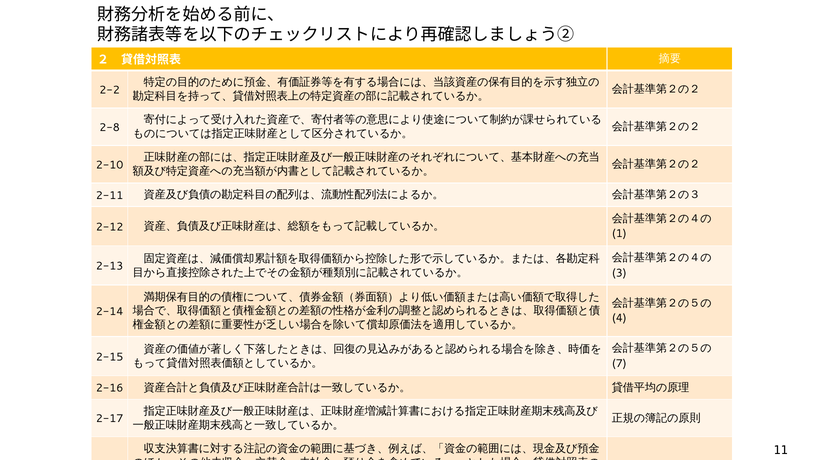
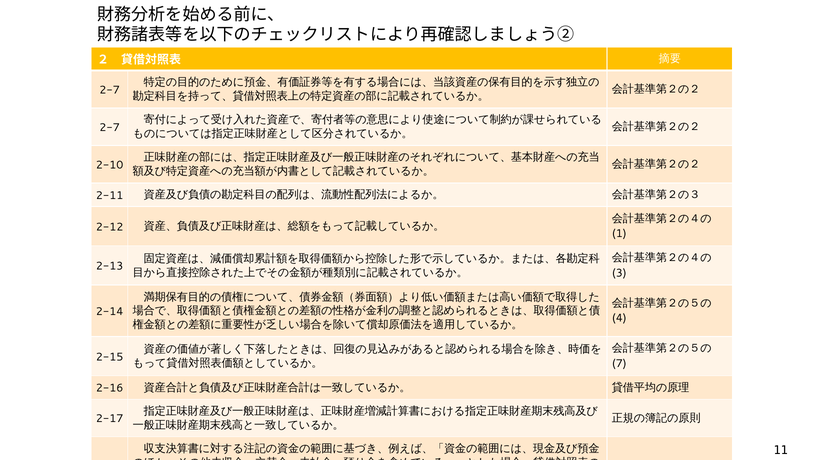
2-2: 2-2 -> 2-7 (110, 90)
2-8: 2-8 -> 2-7 (110, 127)
